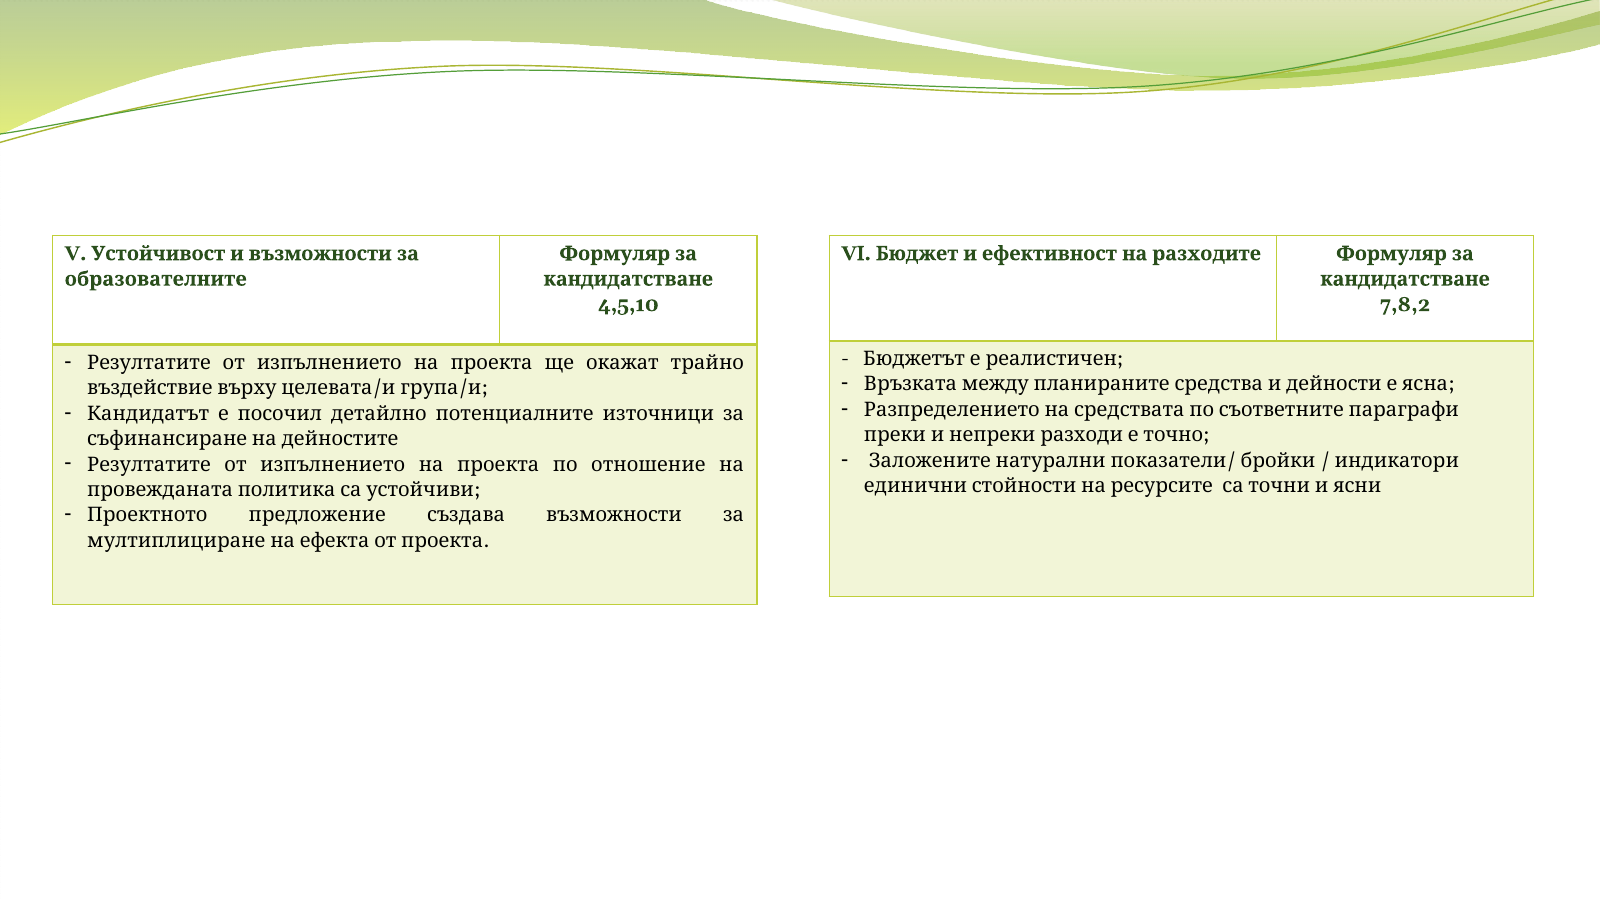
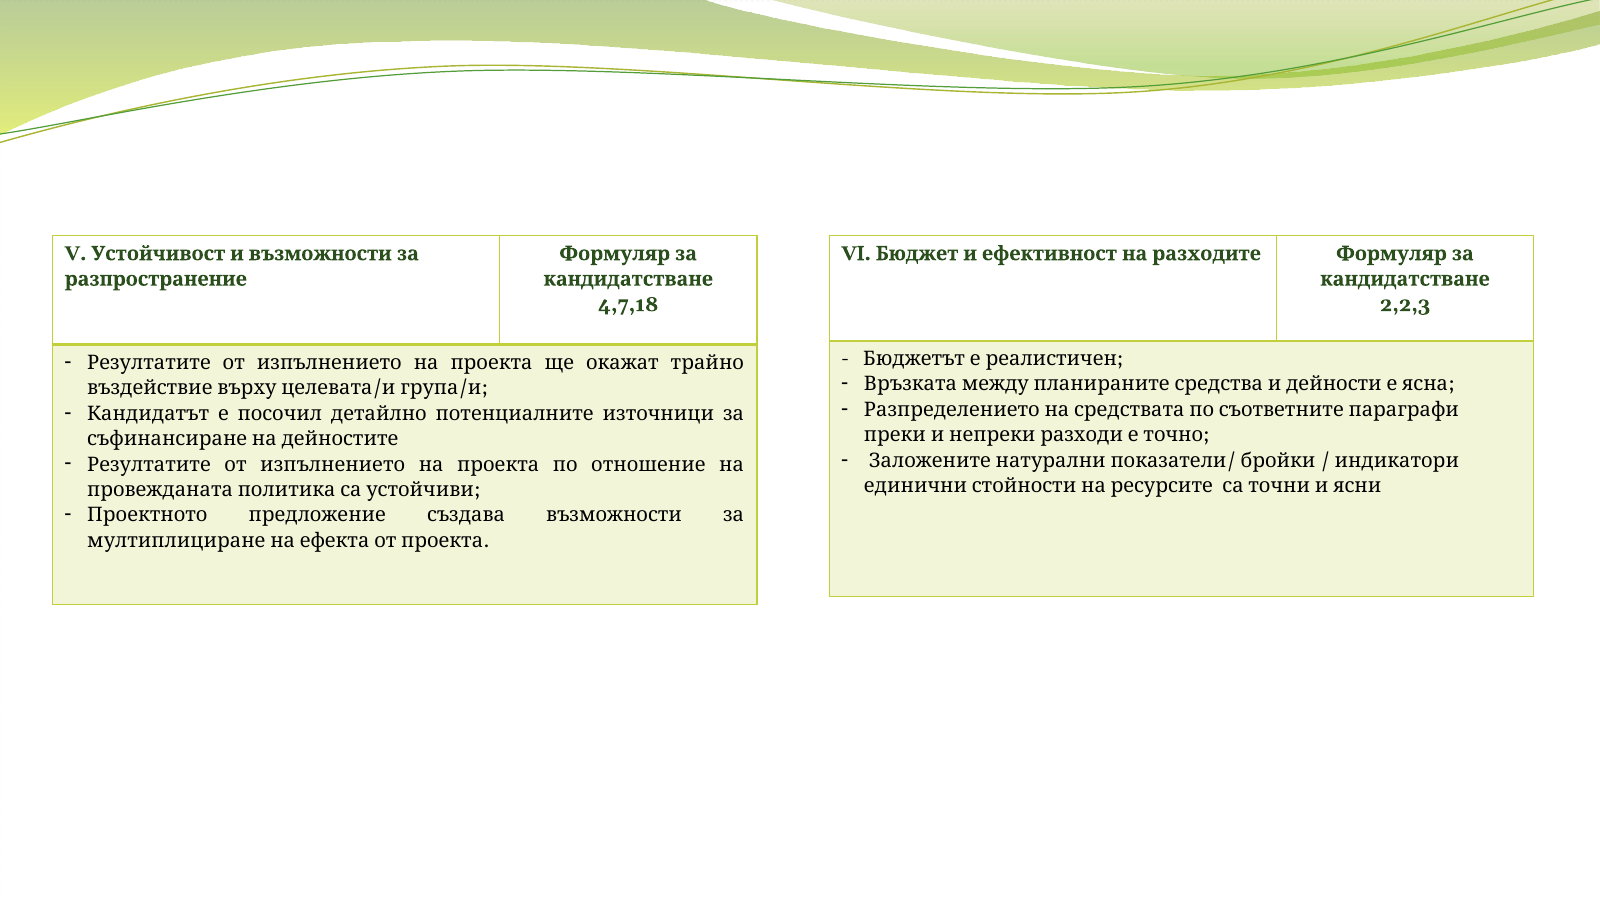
образователните: образователните -> разпространение (156, 279)
4,5,10: 4,5,10 -> 4,7,18 (628, 305)
7,8,2: 7,8,2 -> 2,2,3 (1405, 305)
